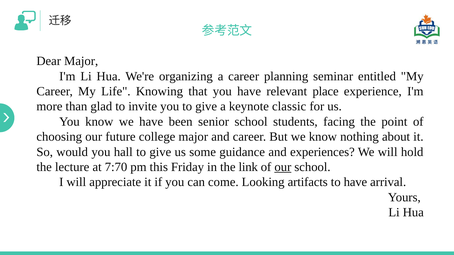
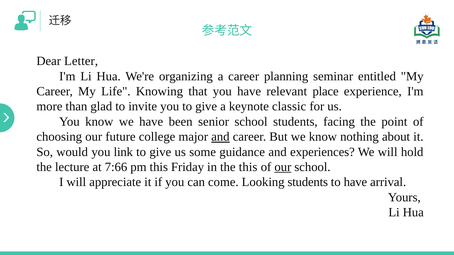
Dear Major: Major -> Letter (81, 61)
and underline: none -> present (220, 137)
hall: hall -> link (123, 152)
7:70: 7:70 -> 7:66 (116, 167)
the link: link -> this (248, 167)
Looking artifacts: artifacts -> students (308, 182)
